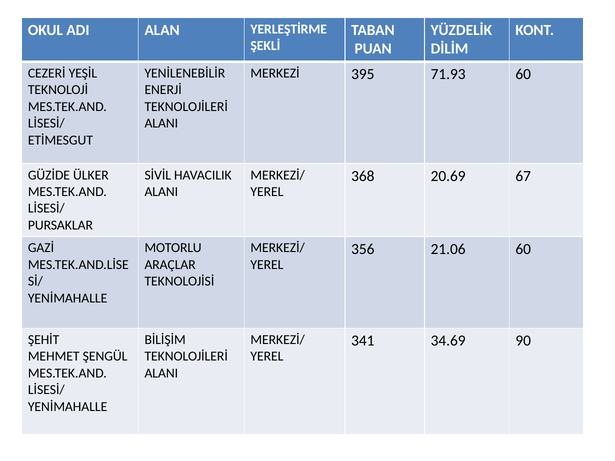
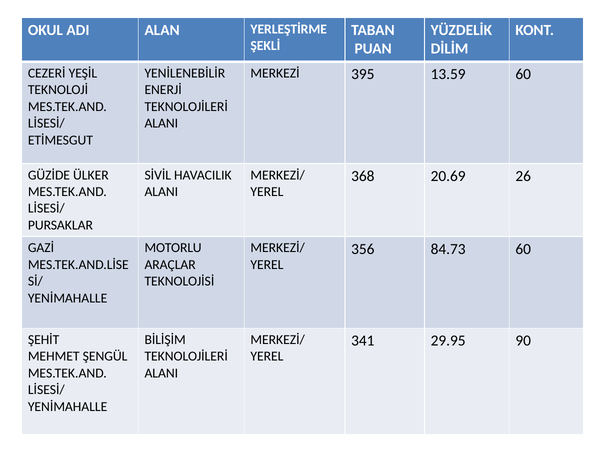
71.93: 71.93 -> 13.59 (448, 74)
67: 67 -> 26 (523, 176)
21.06: 21.06 -> 84.73 (448, 249)
34.69: 34.69 -> 29.95 (448, 341)
